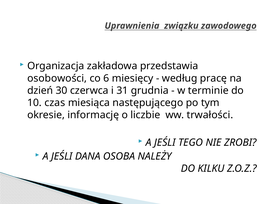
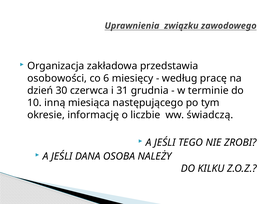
czas: czas -> inną (55, 103)
trwałości: trwałości -> świadczą (210, 115)
